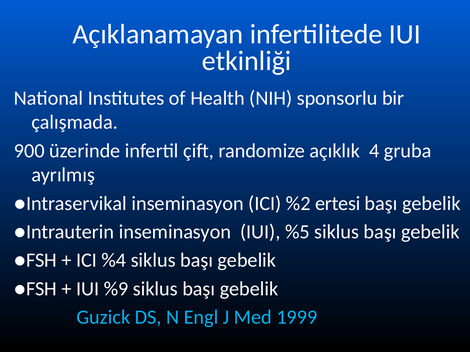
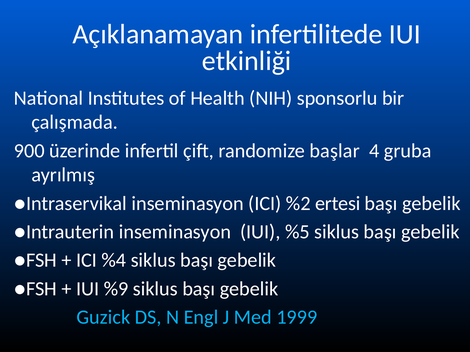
açıklık: açıklık -> başlar (335, 151)
